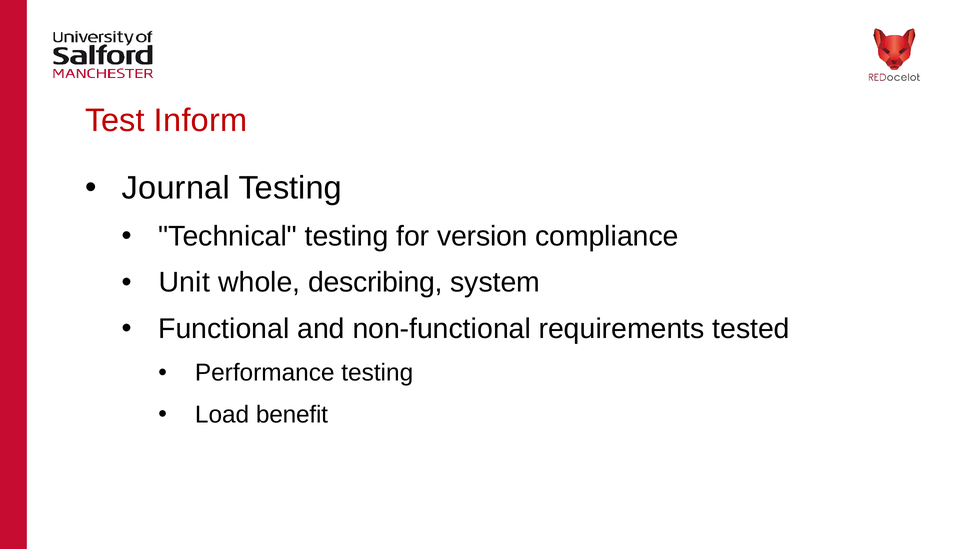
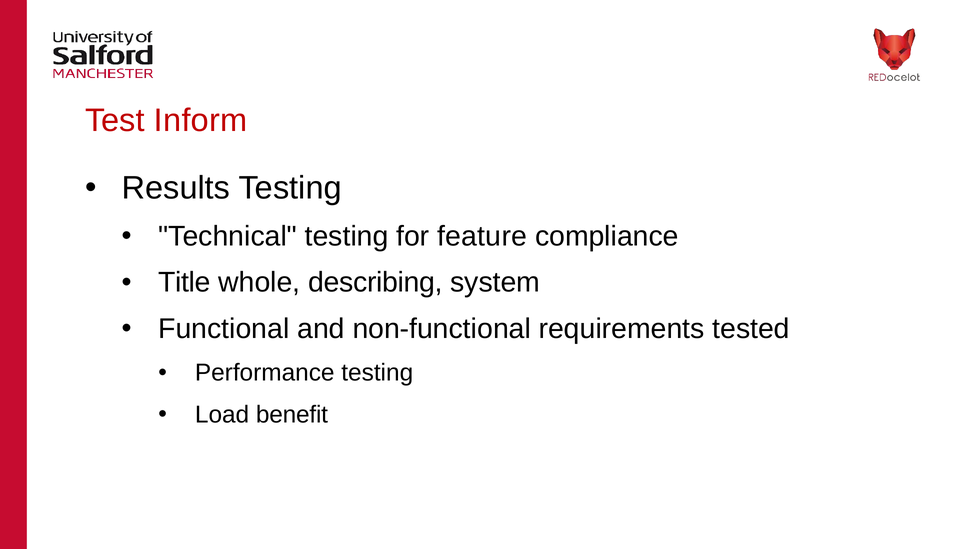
Journal: Journal -> Results (176, 188)
version: version -> feature (482, 236)
Unit: Unit -> Title (185, 283)
